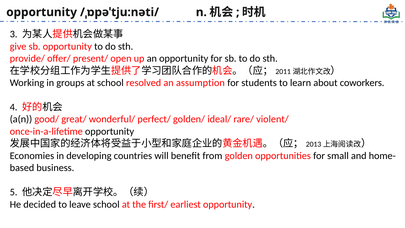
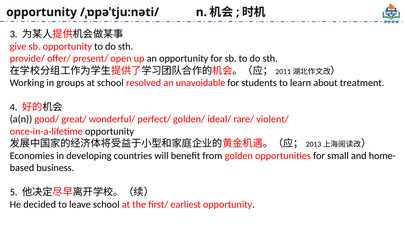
assumption: assumption -> unavoidable (201, 83)
coworkers: coworkers -> treatment (362, 83)
